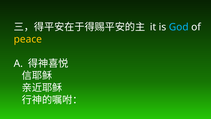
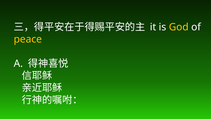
God colour: light blue -> yellow (179, 27)
